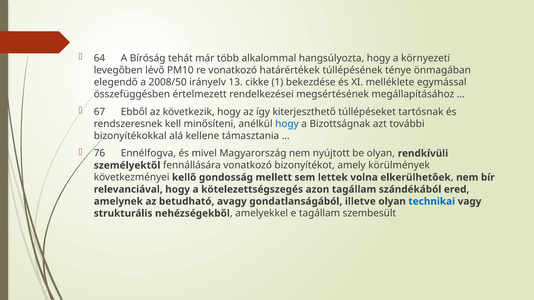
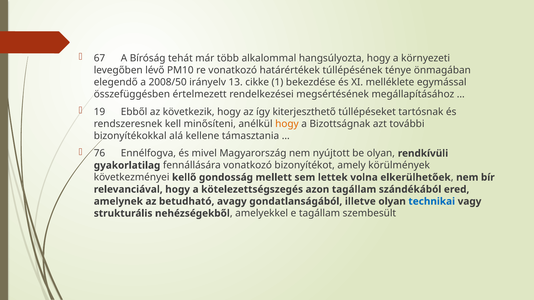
64: 64 -> 67 (100, 58)
67: 67 -> 19 (100, 112)
hogy colour: blue -> orange (287, 124)
személyektől: személyektől -> gyakorlatilag (127, 166)
